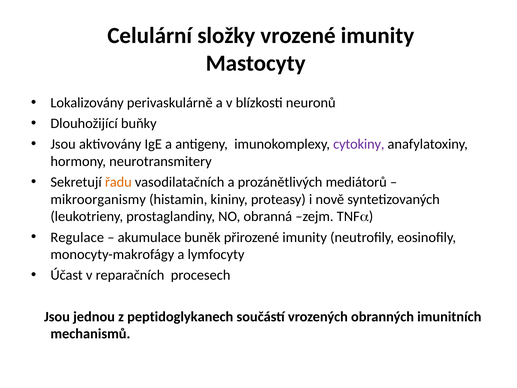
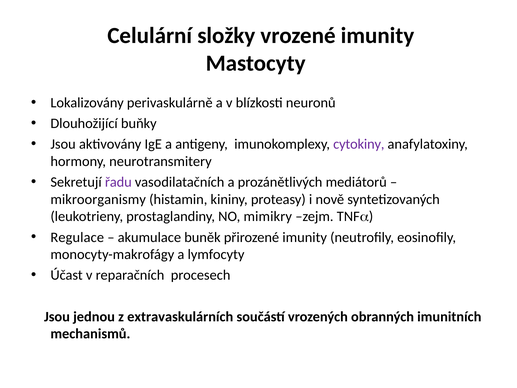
řadu colour: orange -> purple (118, 182)
obranná: obranná -> mimikry (268, 216)
peptidoglykanech: peptidoglykanech -> extravaskulárních (180, 316)
